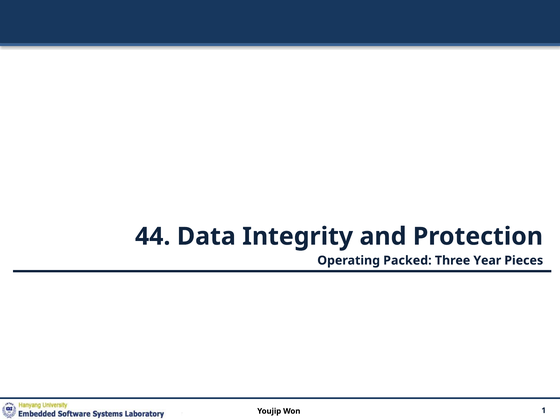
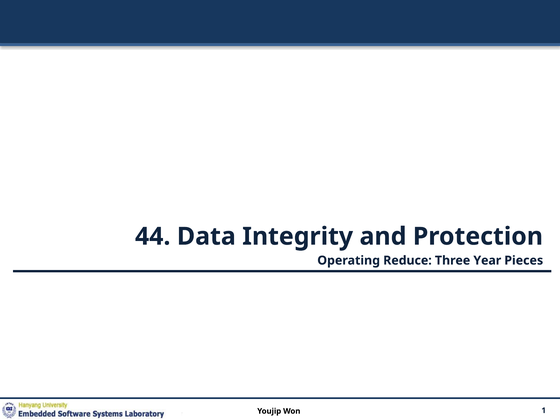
Packed: Packed -> Reduce (407, 260)
